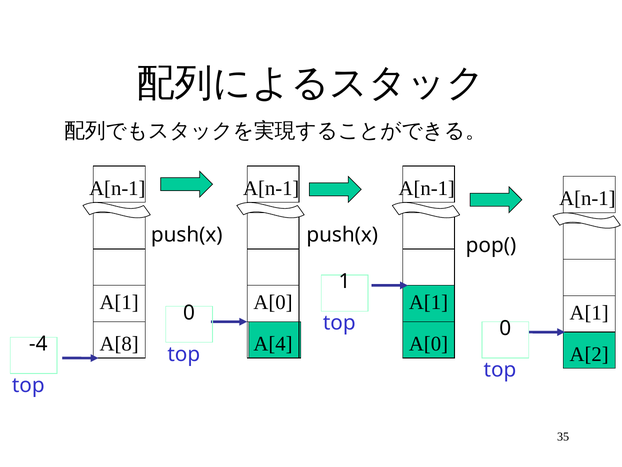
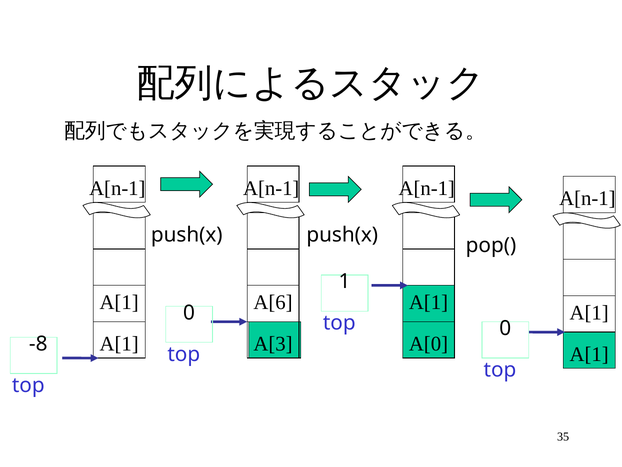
A[0: A[0 -> A[6 (273, 302)
A[8: A[8 -> A[1 (119, 343)
A[4: A[4 -> A[3 (273, 343)
-4: -4 -> -8 (38, 343)
A[2: A[2 -> A[1 (589, 354)
